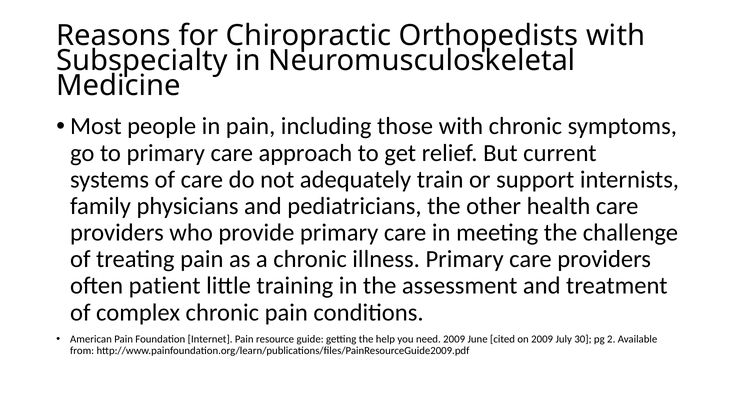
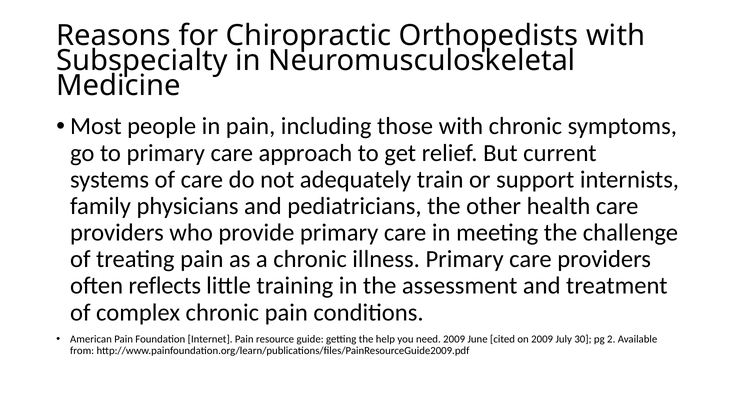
patient: patient -> reflects (165, 286)
